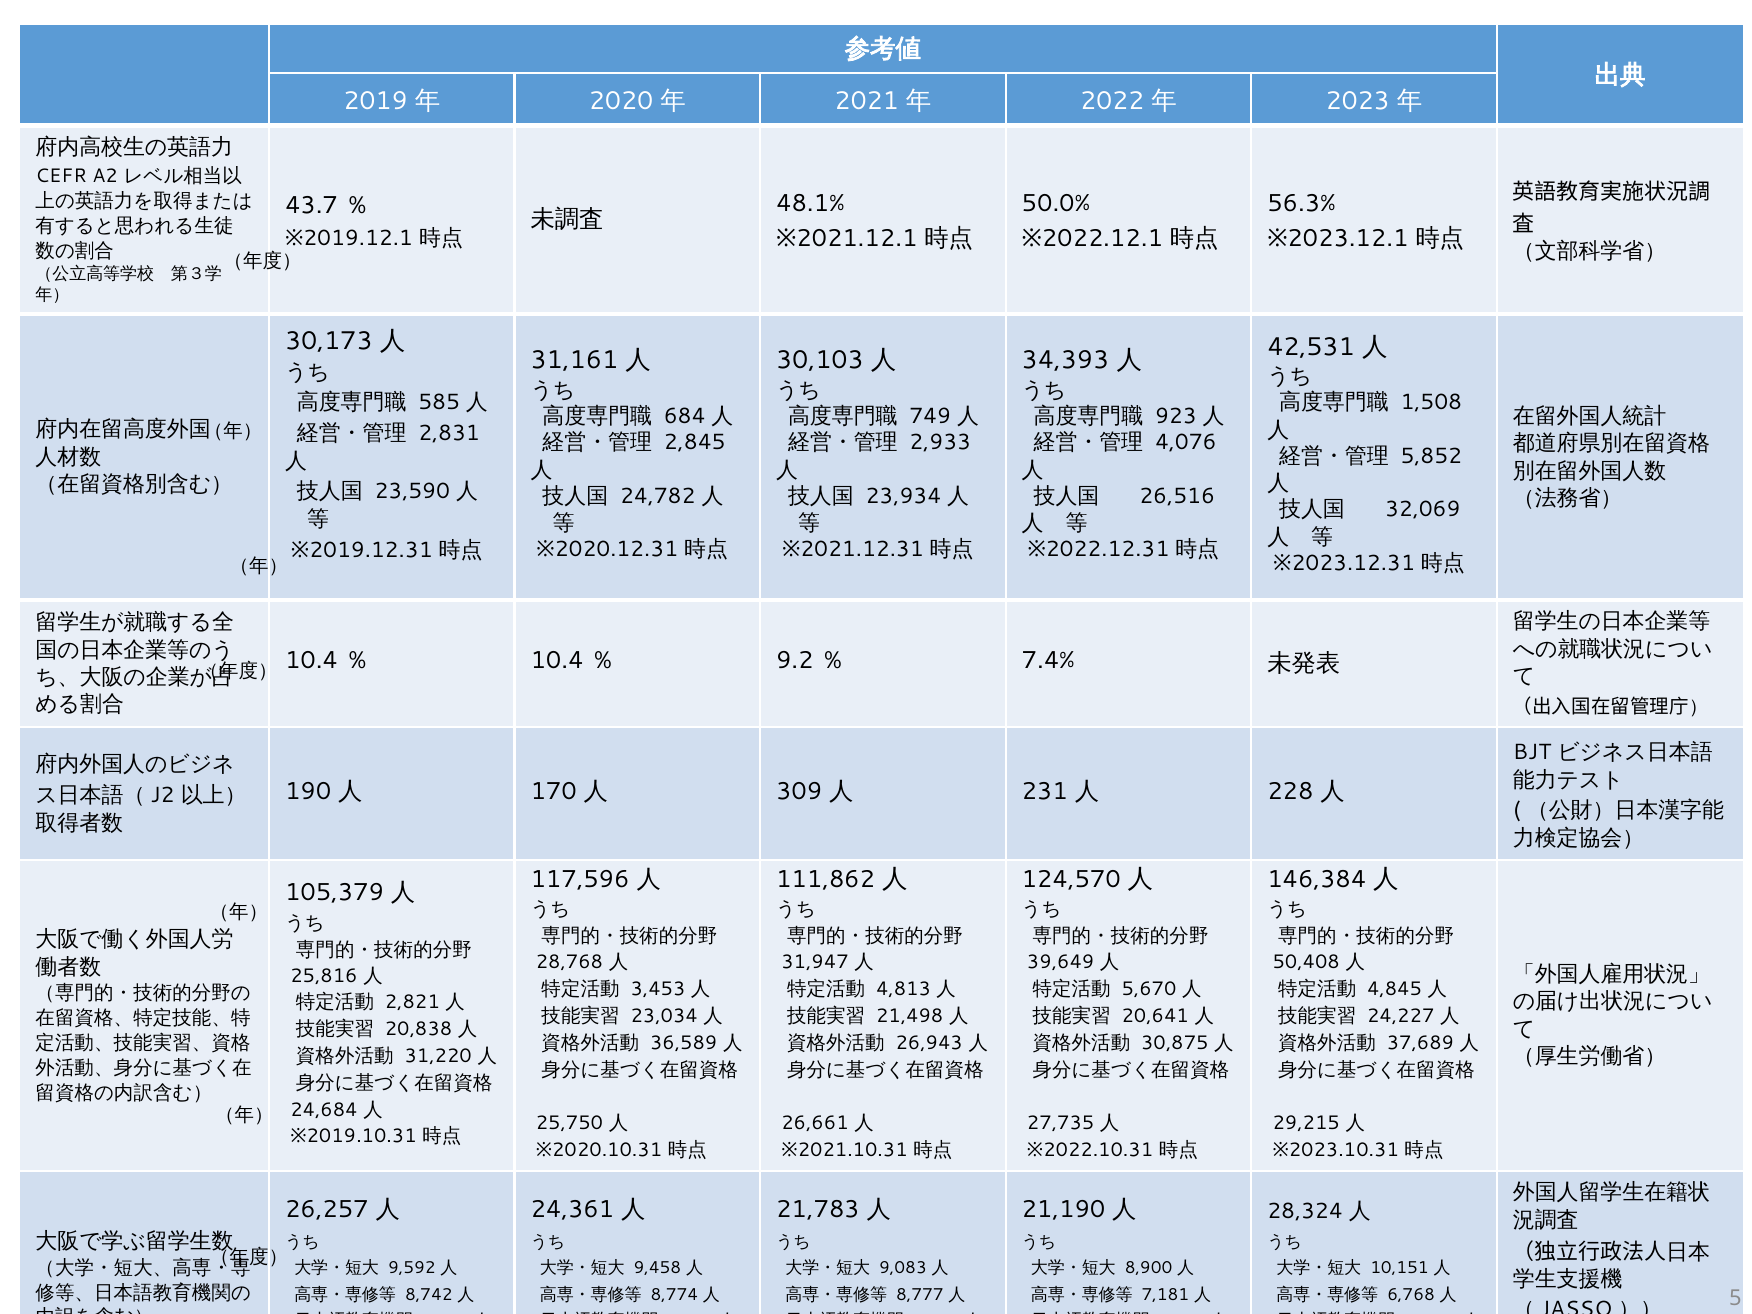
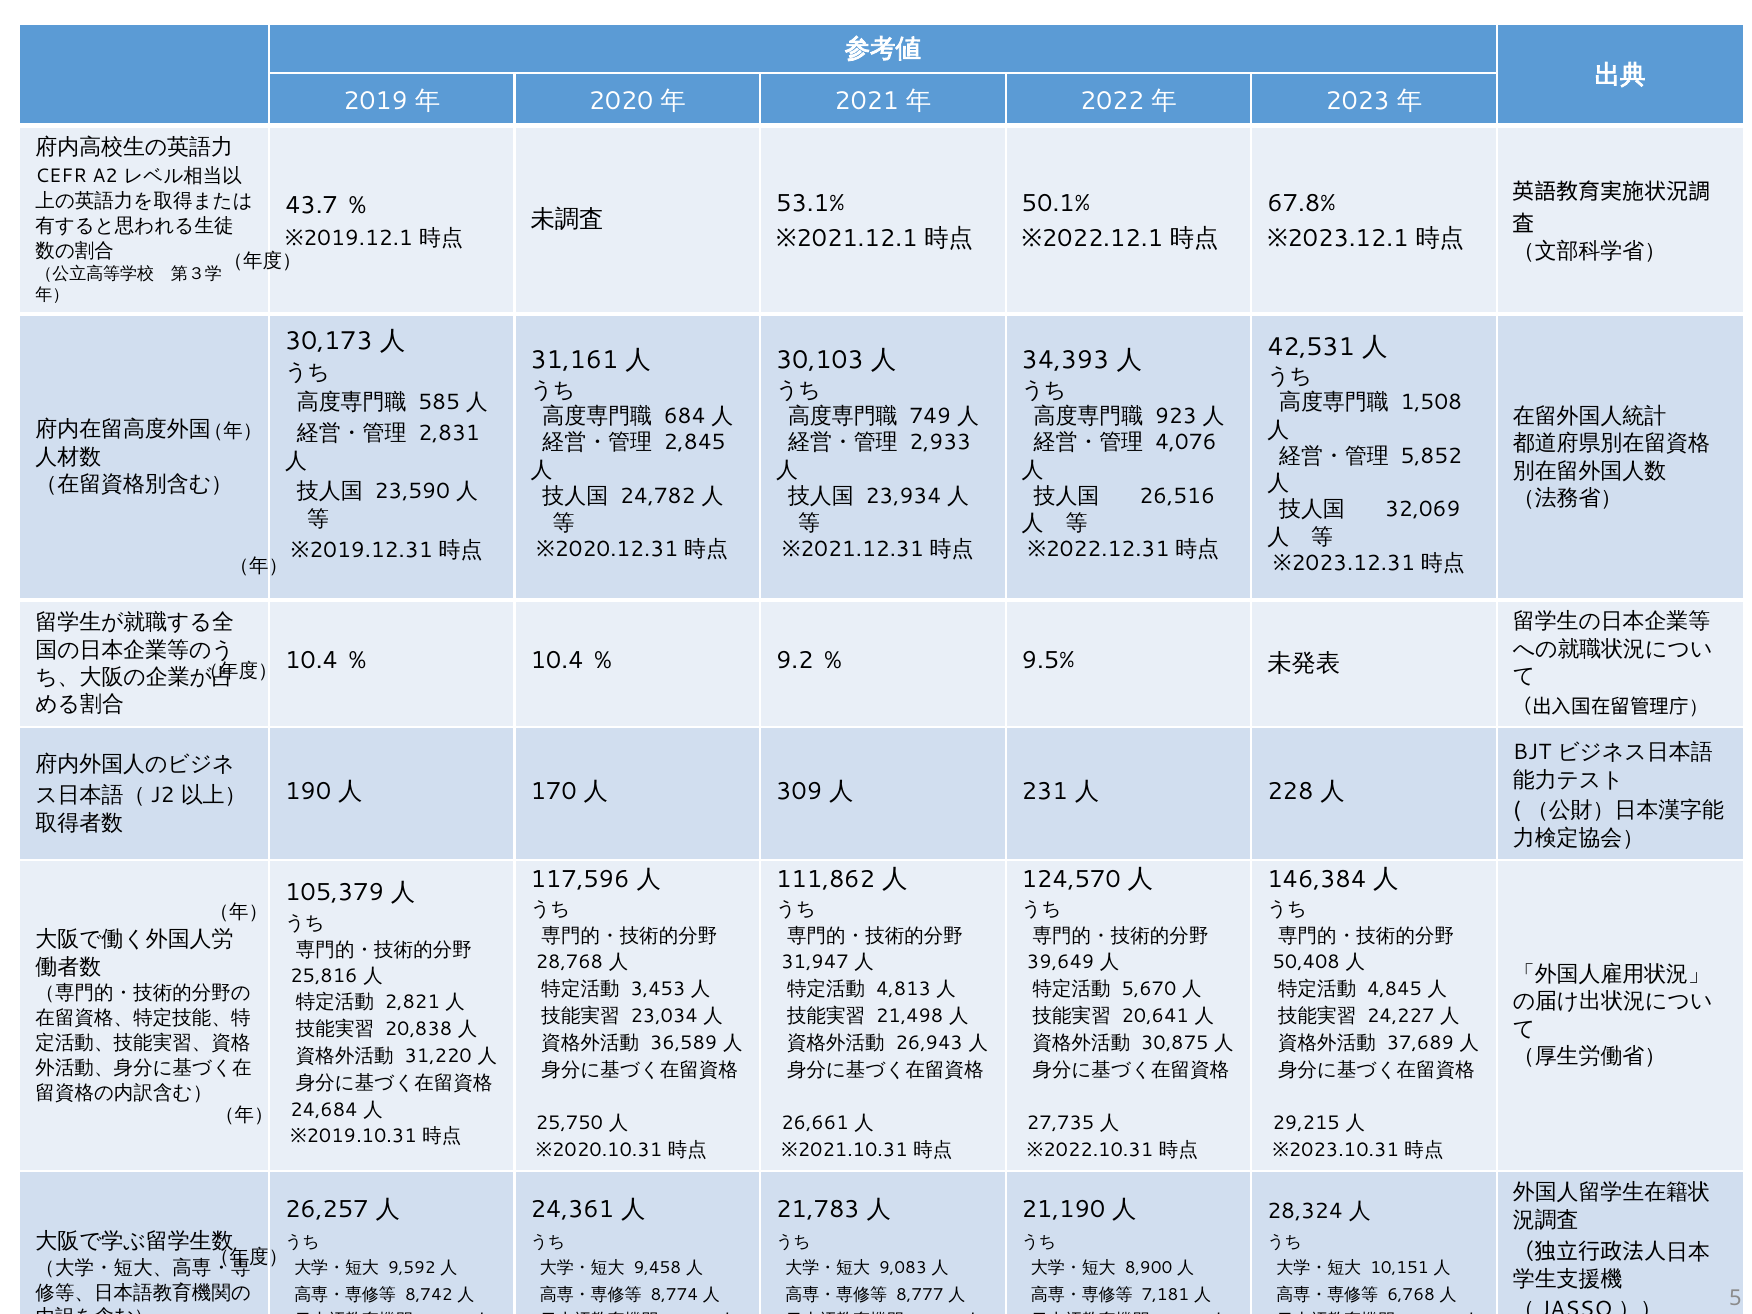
48.1%: 48.1% -> 53.1% (811, 204)
50.0%: 50.0% -> 50.1% (1056, 204)
56.3%: 56.3% -> 67.8% (1302, 204)
7.4%: 7.4% -> 9.5% (1048, 661)
